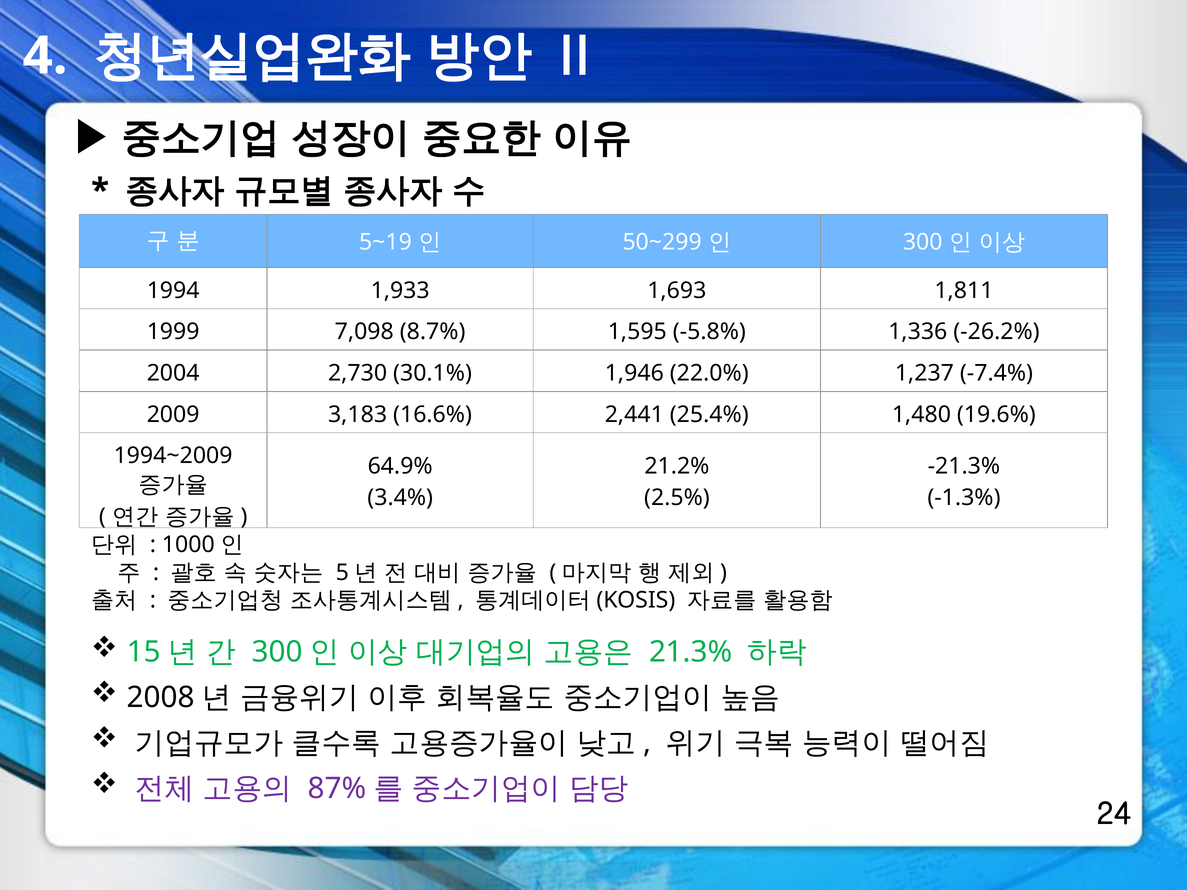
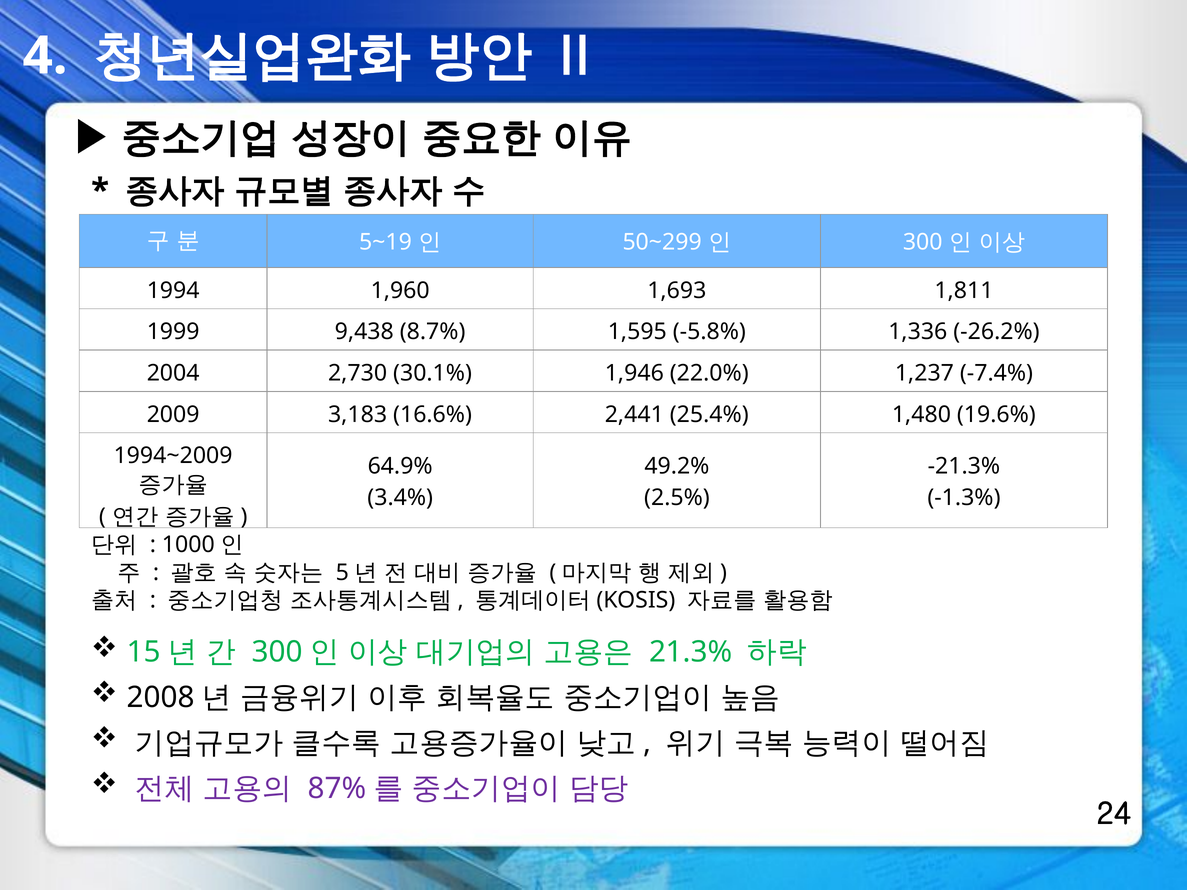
1,933: 1,933 -> 1,960 (400, 290)
7,098: 7,098 -> 9,438 (364, 332)
21.2%: 21.2% -> 49.2% (677, 466)
